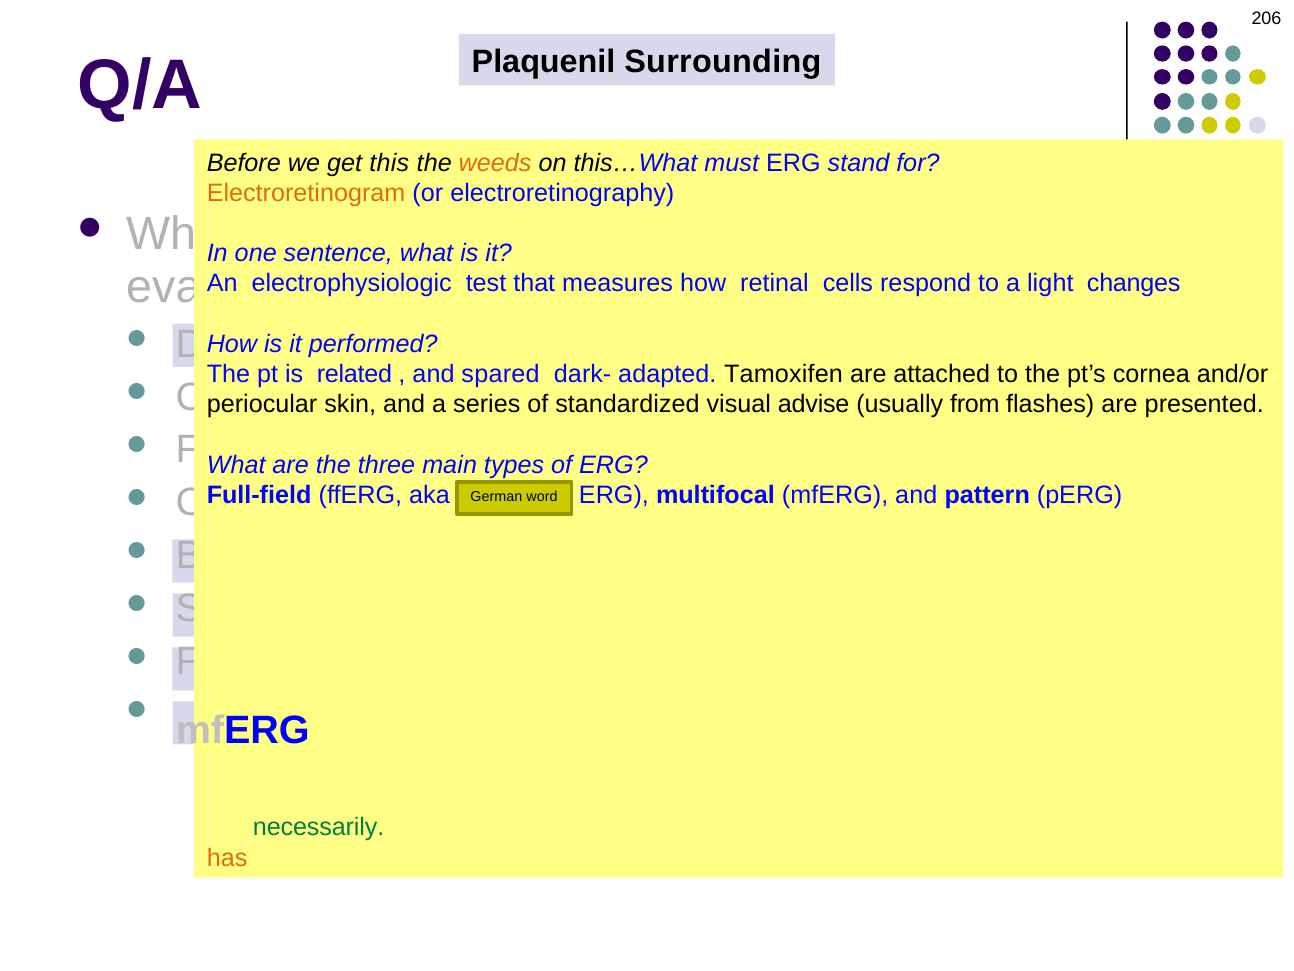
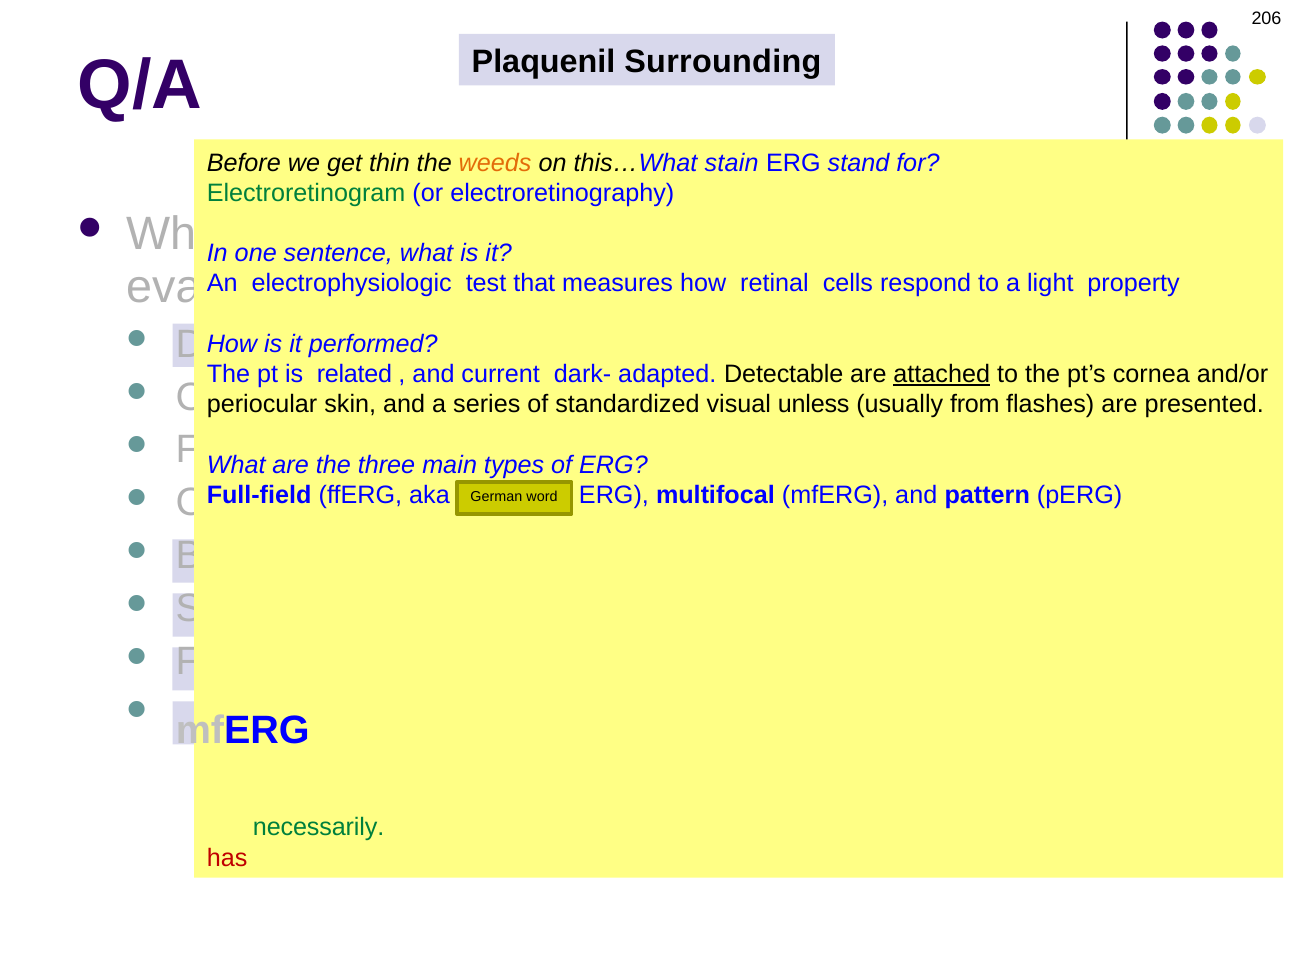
get this: this -> thin (389, 163)
must: must -> stain (732, 163)
Electroretinogram colour: orange -> green (306, 193)
changes: changes -> property (1134, 283)
spared: spared -> current (501, 374)
Tamoxifen: Tamoxifen -> Detectable (784, 374)
attached underline: none -> present (942, 374)
advise: advise -> unless (814, 404)
has colour: orange -> red (227, 857)
